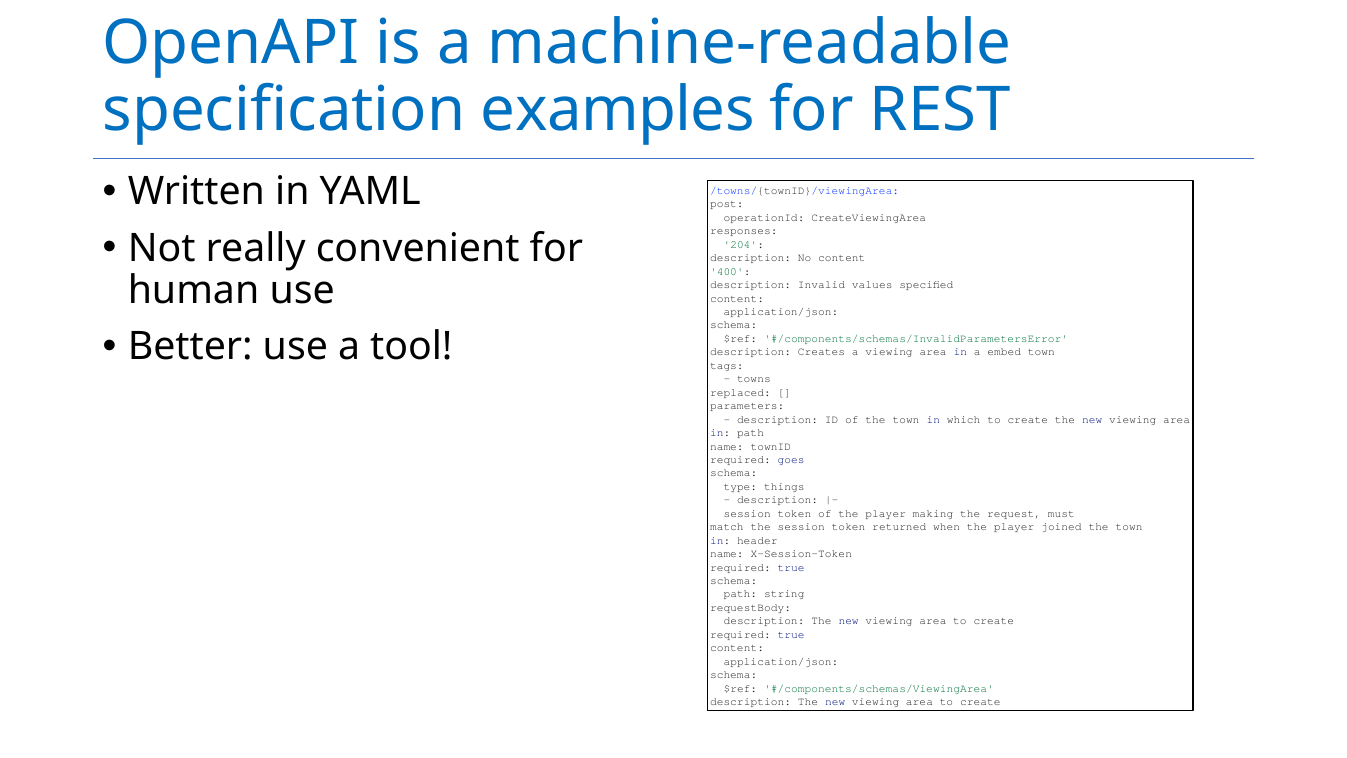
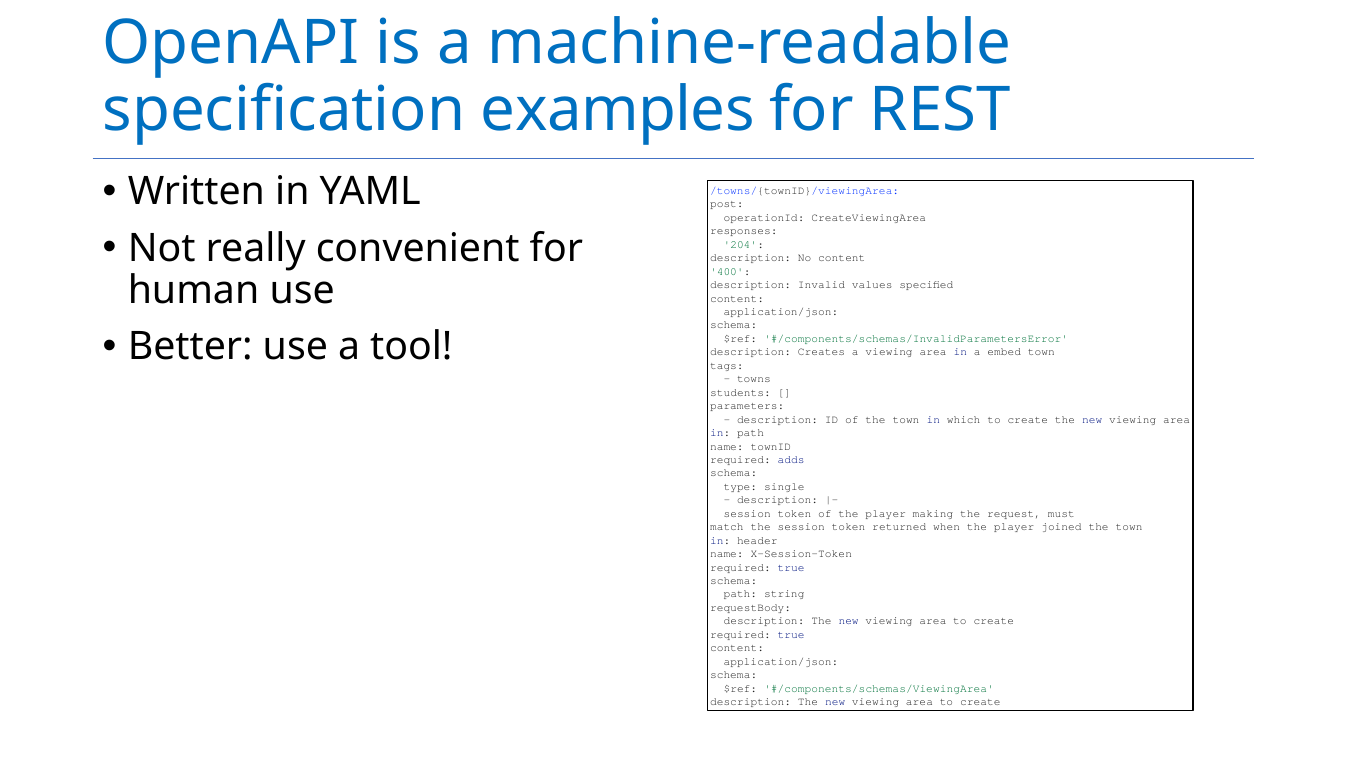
replaced: replaced -> students (740, 392)
goes: goes -> adds (791, 460)
things: things -> single (784, 486)
